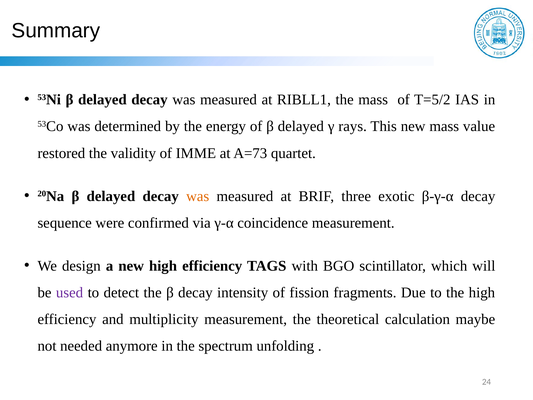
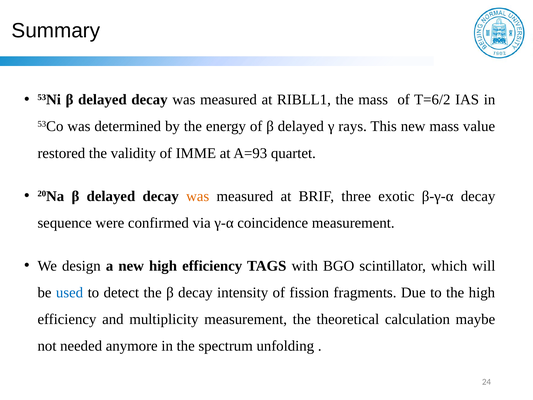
T=5/2: T=5/2 -> T=6/2 (432, 100)
A=73: A=73 -> A=93 (250, 153)
used colour: purple -> blue (70, 292)
